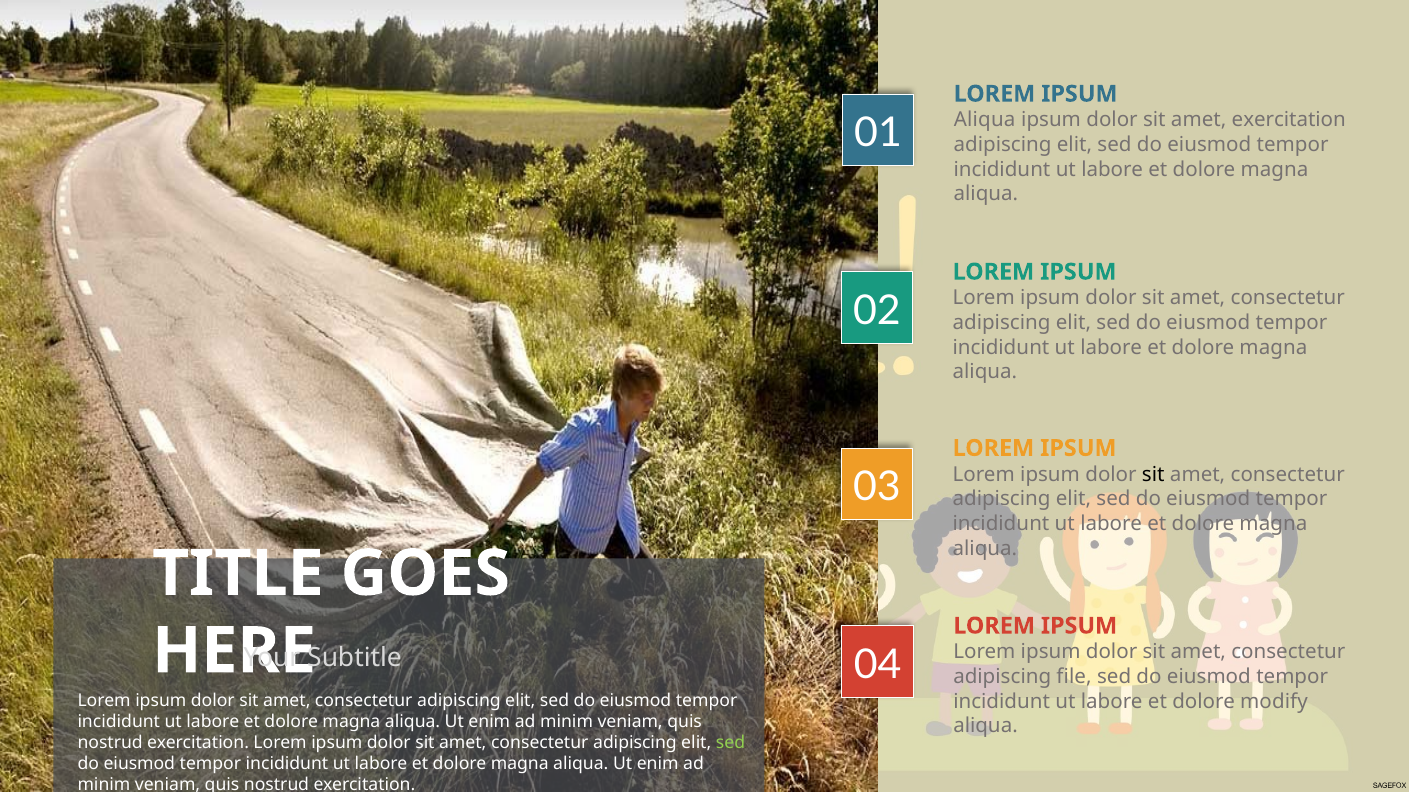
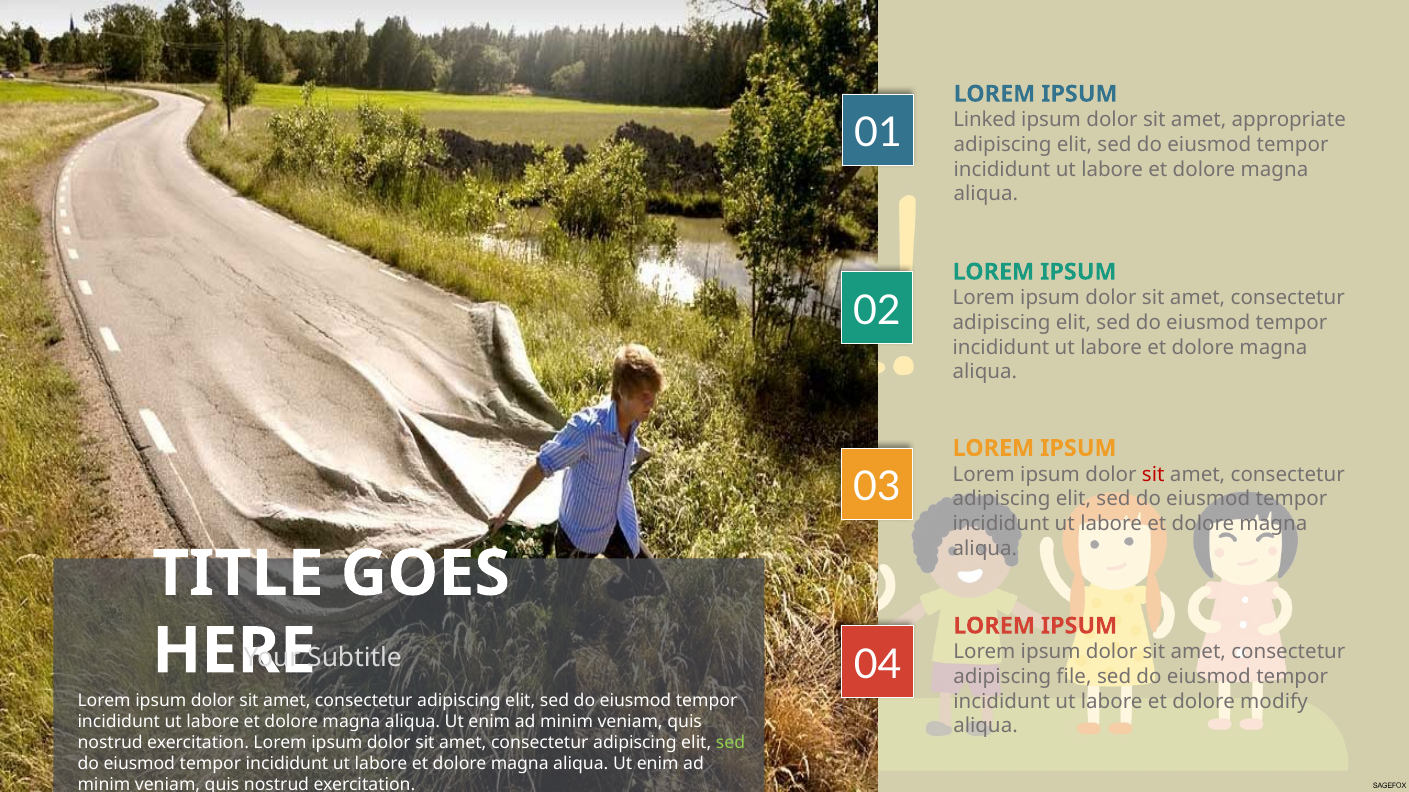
Aliqua: Aliqua -> Linked (985, 120)
amet exercitation: exercitation -> appropriate (1289, 120)
sit colour: black -> red (1153, 475)
